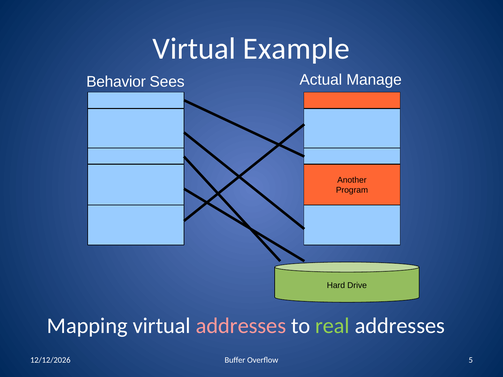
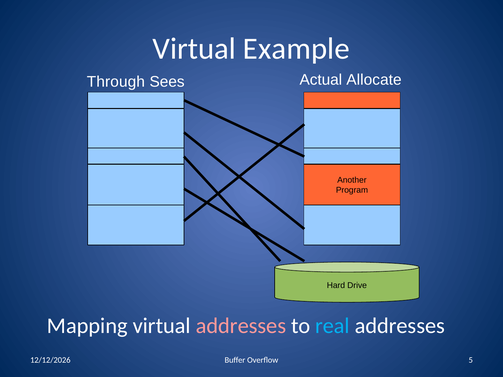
Behavior: Behavior -> Through (116, 82)
Manage: Manage -> Allocate (374, 80)
real colour: light green -> light blue (332, 326)
